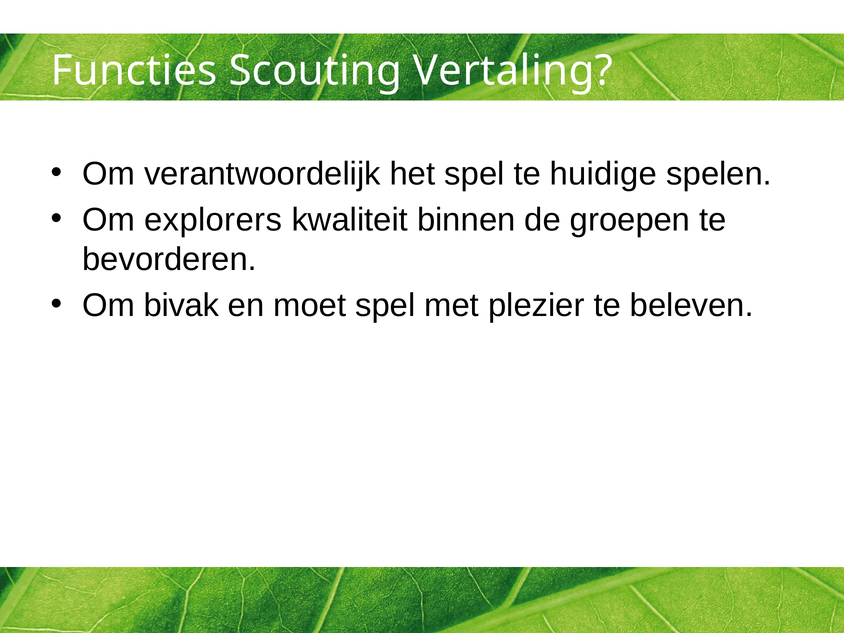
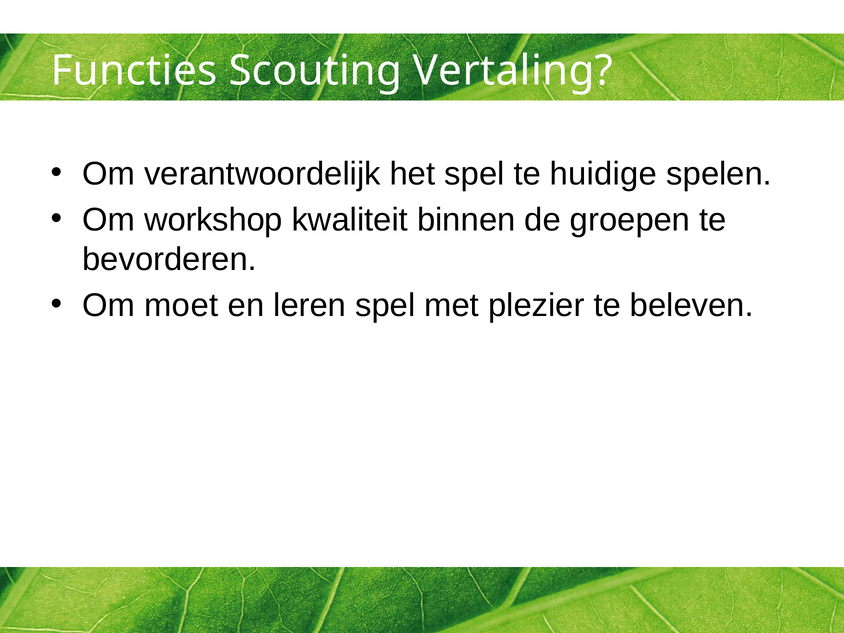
explorers: explorers -> workshop (213, 220)
bivak: bivak -> moet (181, 305)
moet: moet -> leren (310, 305)
